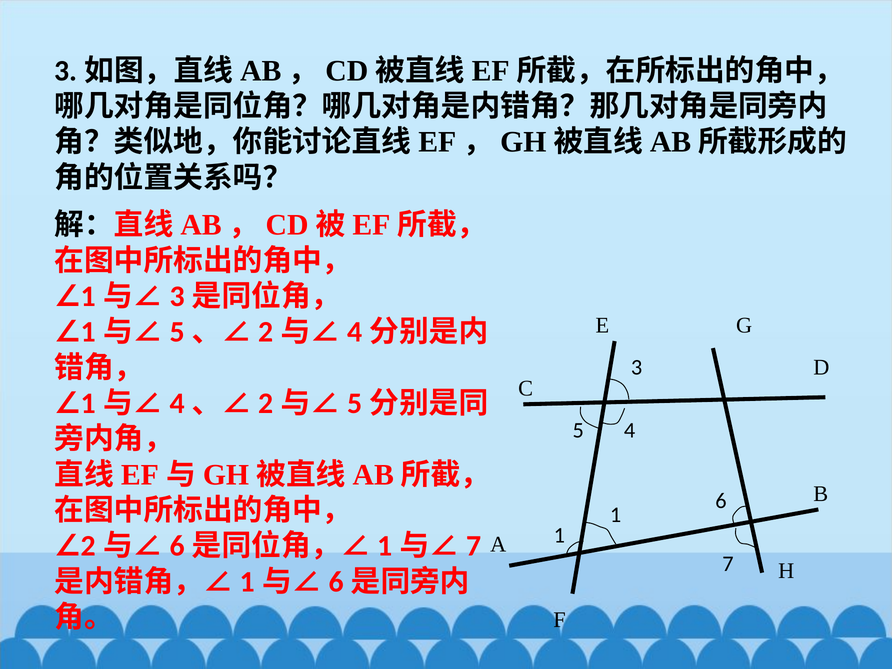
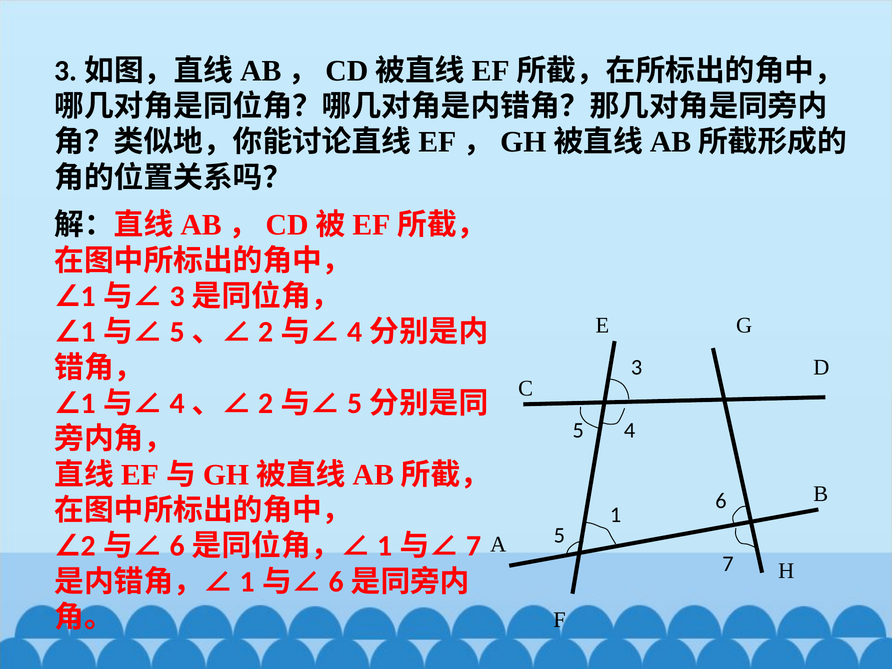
A 1: 1 -> 5 (559, 535)
